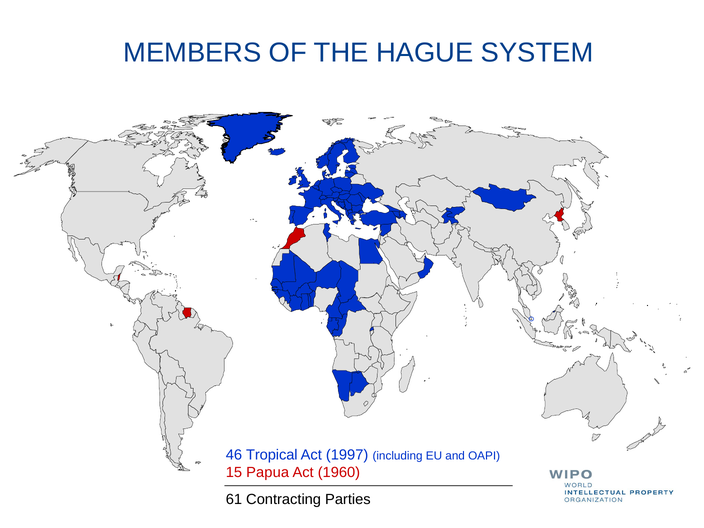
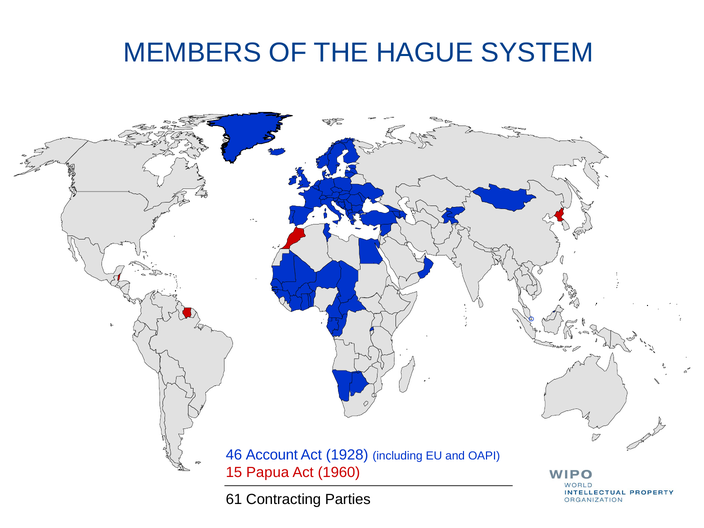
Tropical: Tropical -> Account (272, 455)
1997: 1997 -> 1928 (347, 455)
